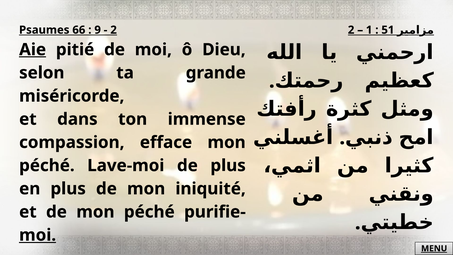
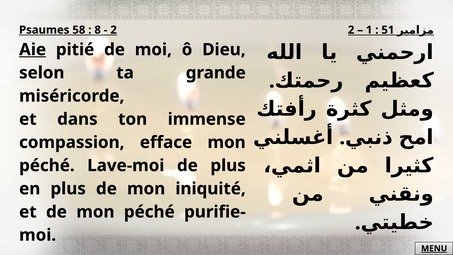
66: 66 -> 58 (79, 30)
9: 9 -> 8 (98, 30)
moi underline: present -> none (38, 235)
